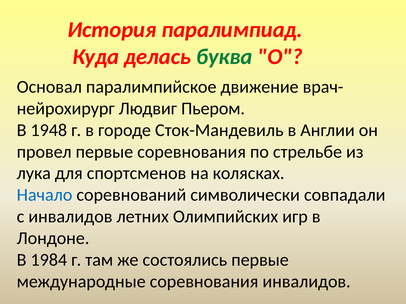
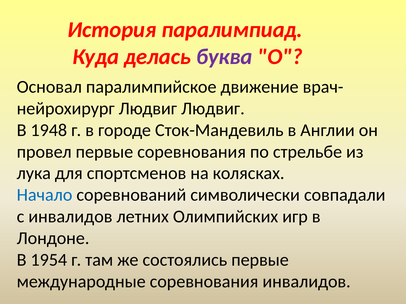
буква colour: green -> purple (224, 57)
Людвиг Пьером: Пьером -> Людвиг (213, 109)
1984: 1984 -> 1954 (49, 260)
